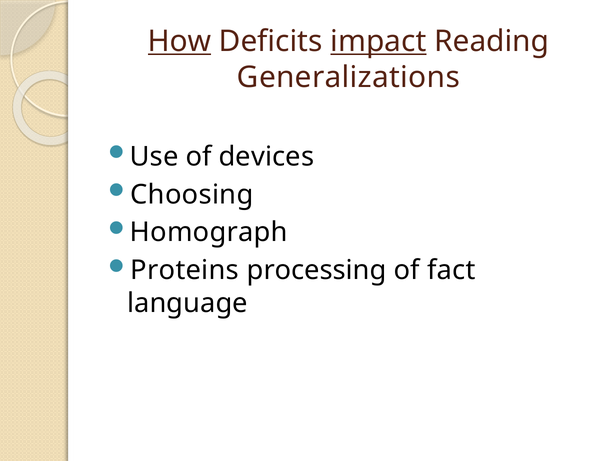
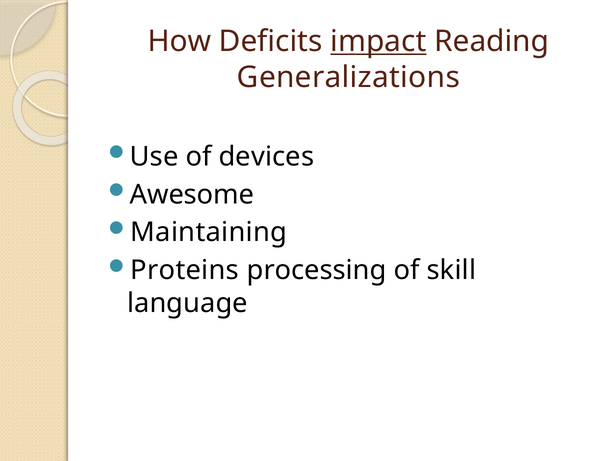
How underline: present -> none (179, 42)
Choosing: Choosing -> Awesome (192, 195)
Homograph: Homograph -> Maintaining (209, 233)
fact: fact -> skill (451, 270)
